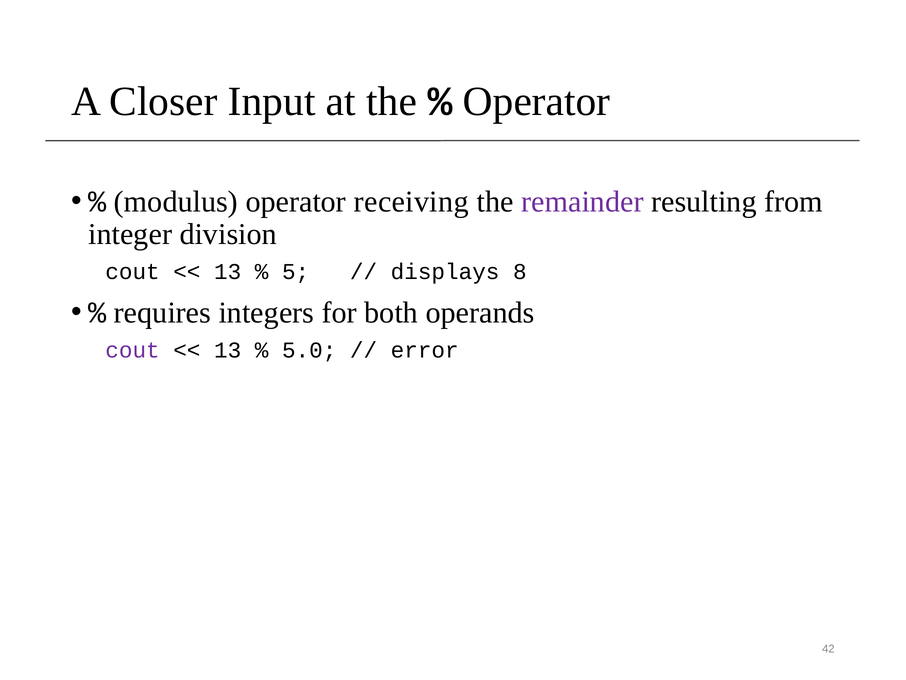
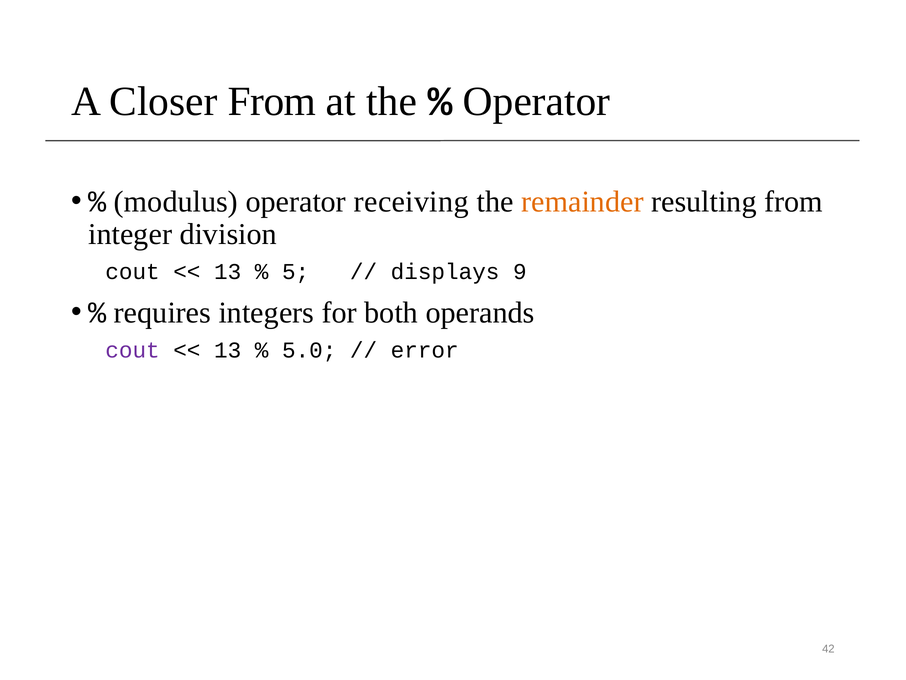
Closer Input: Input -> From (272, 102)
remainder colour: purple -> orange (582, 202)
8: 8 -> 9 (520, 272)
